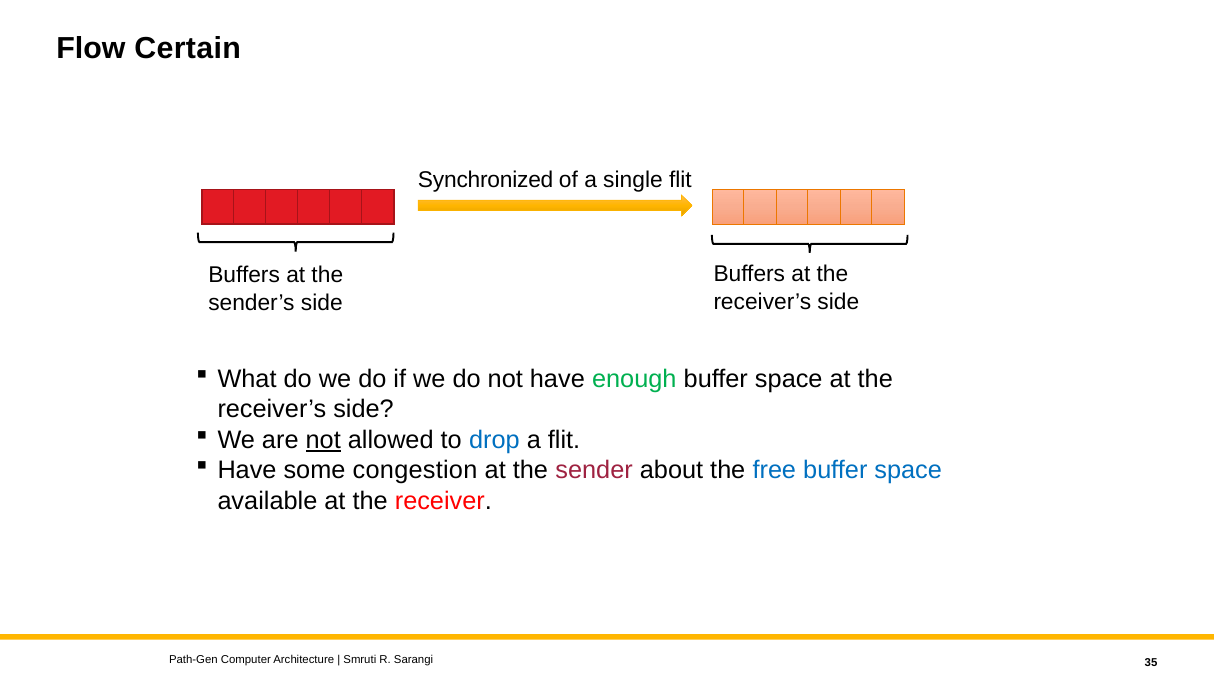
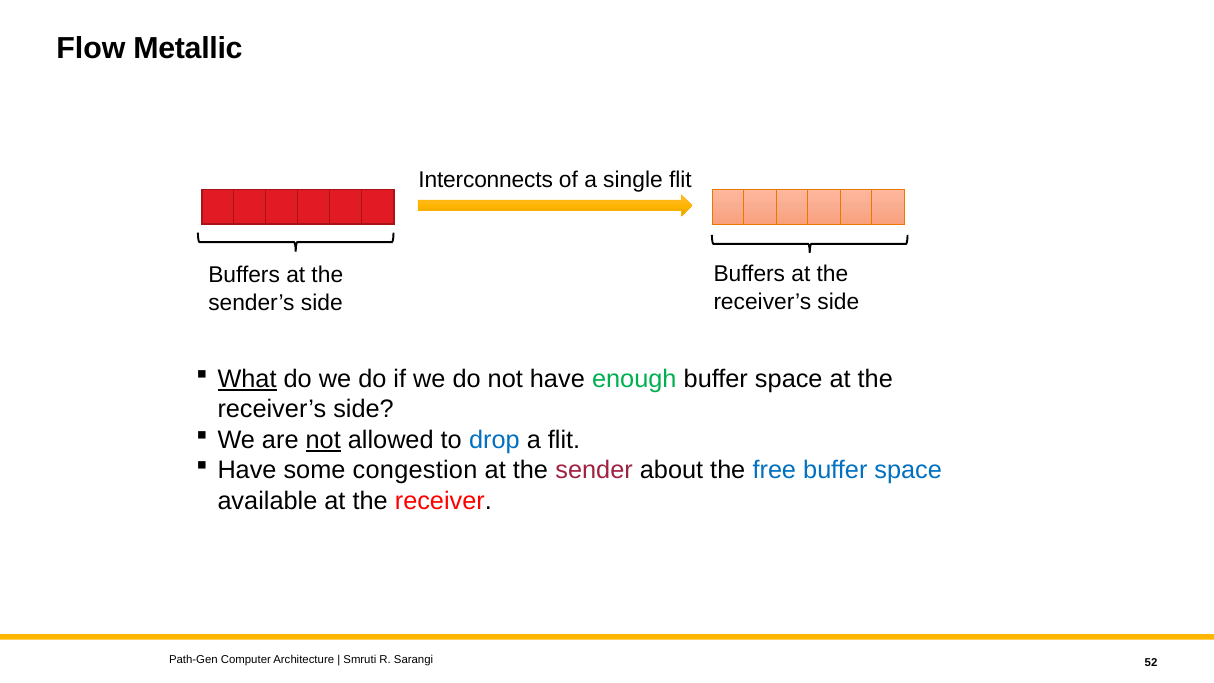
Certain: Certain -> Metallic (188, 48)
Synchronized: Synchronized -> Interconnects (486, 179)
What underline: none -> present (247, 379)
35: 35 -> 52 (1151, 662)
